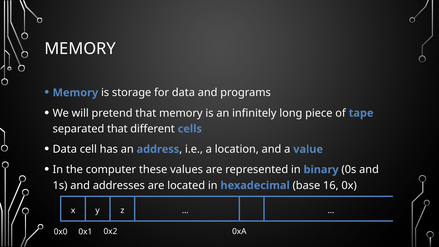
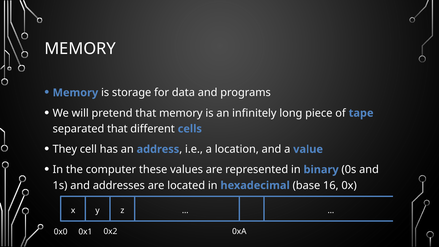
Data: Data -> They (65, 149)
